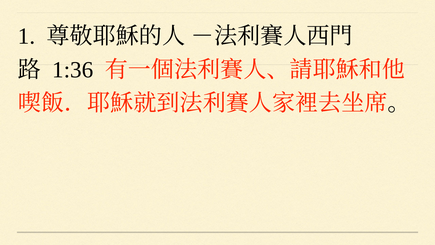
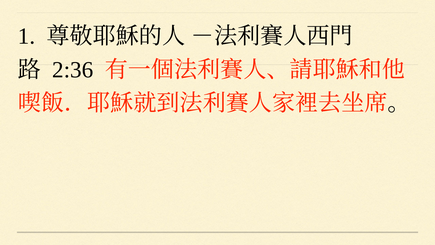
1:36: 1:36 -> 2:36 (73, 70)
